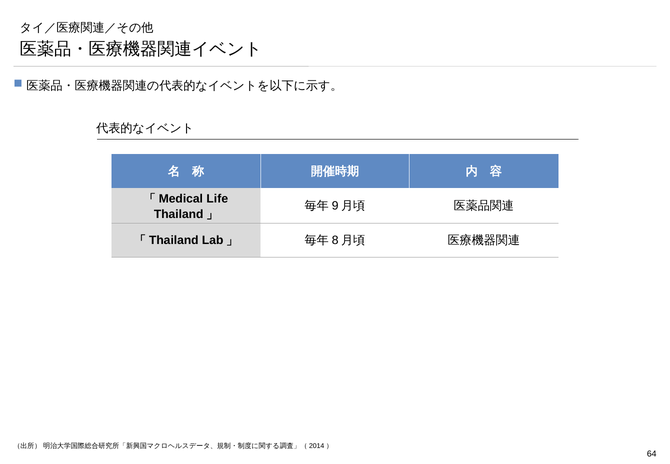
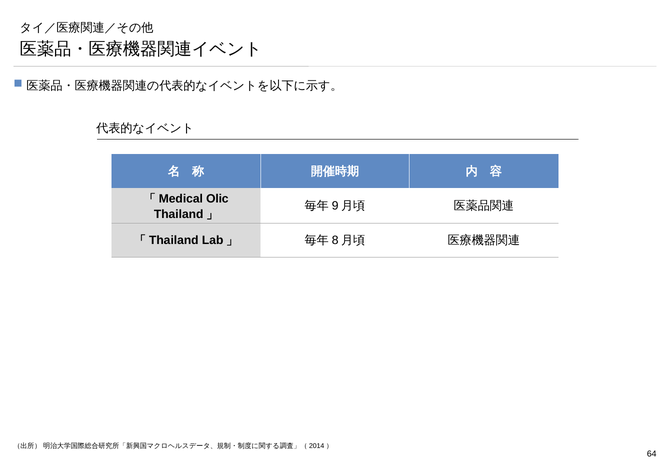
Life: Life -> Olic (217, 199)
